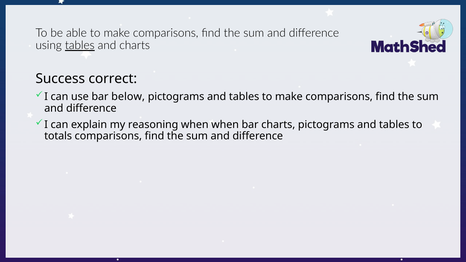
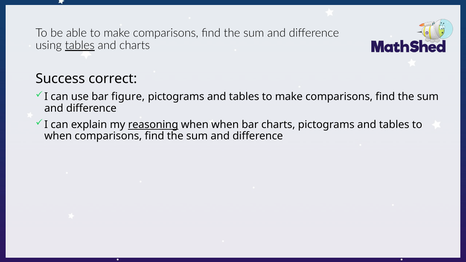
below: below -> figure (128, 97)
reasoning underline: none -> present (153, 125)
totals: totals -> when (58, 136)
